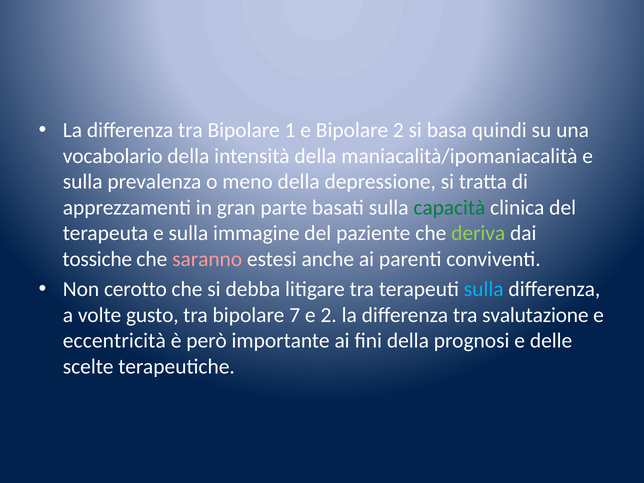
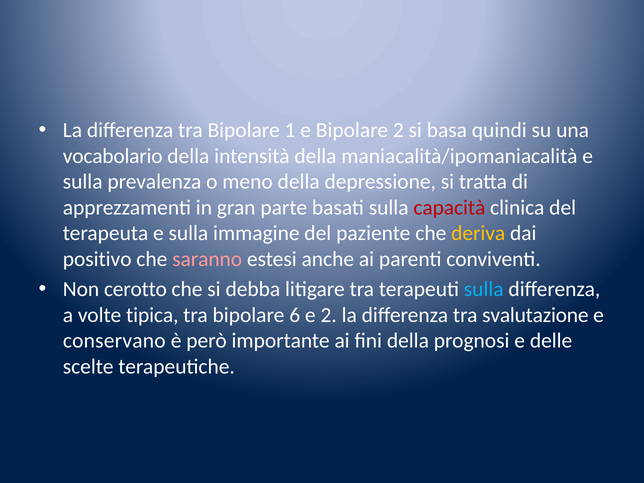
capacità colour: green -> red (449, 208)
deriva colour: light green -> yellow (478, 233)
tossiche: tossiche -> positivo (97, 259)
gusto: gusto -> tipica (152, 315)
7: 7 -> 6 (295, 315)
eccentricità: eccentricità -> conservano (114, 341)
